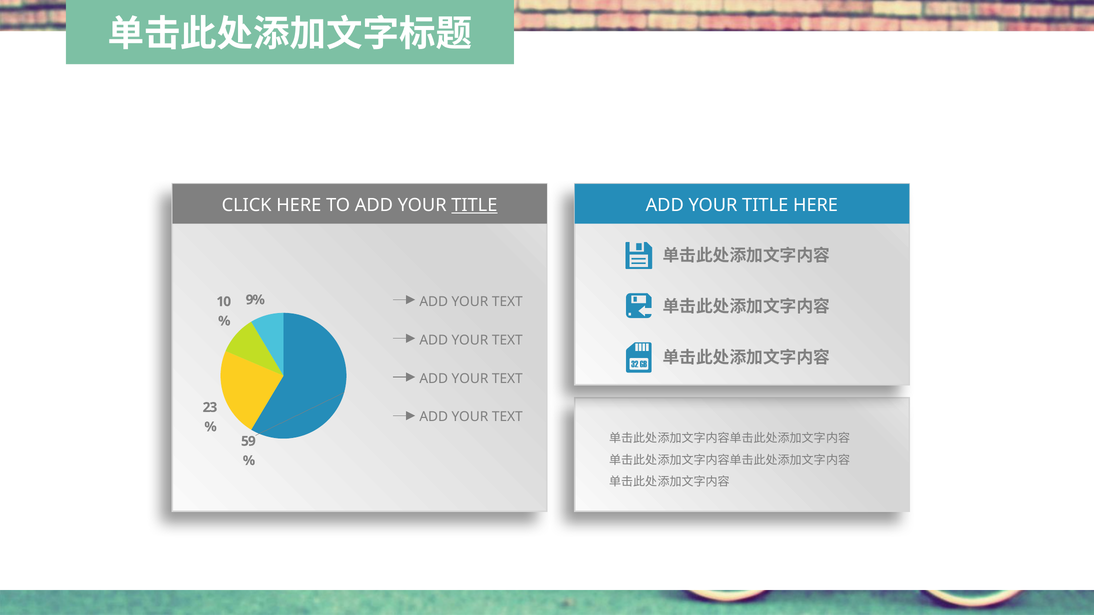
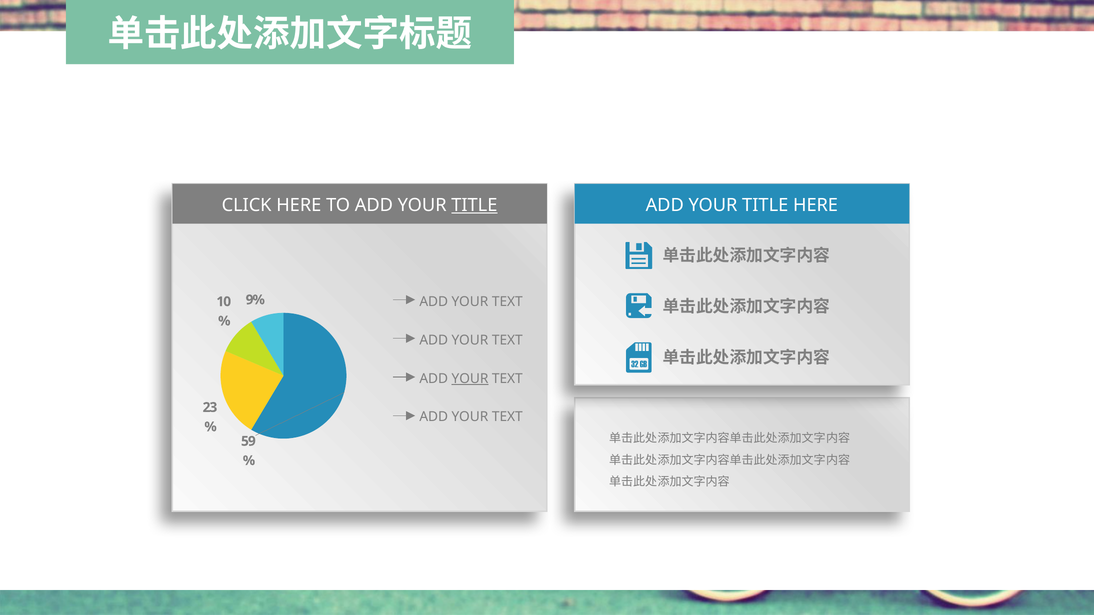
YOUR underline: none -> present (470, 379)
